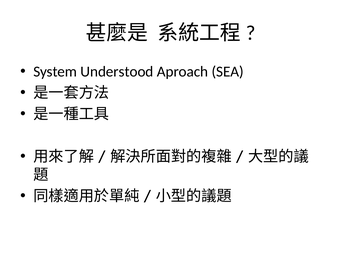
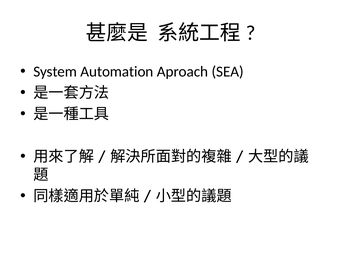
Understood: Understood -> Automation (117, 72)
